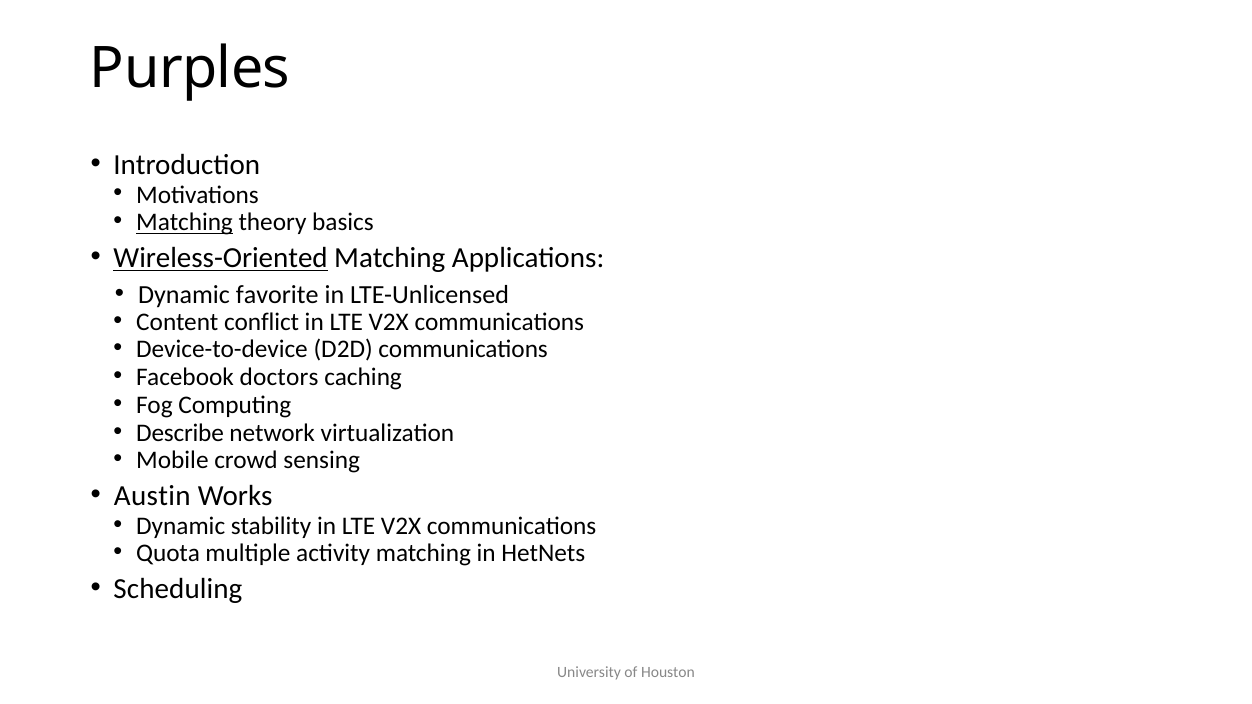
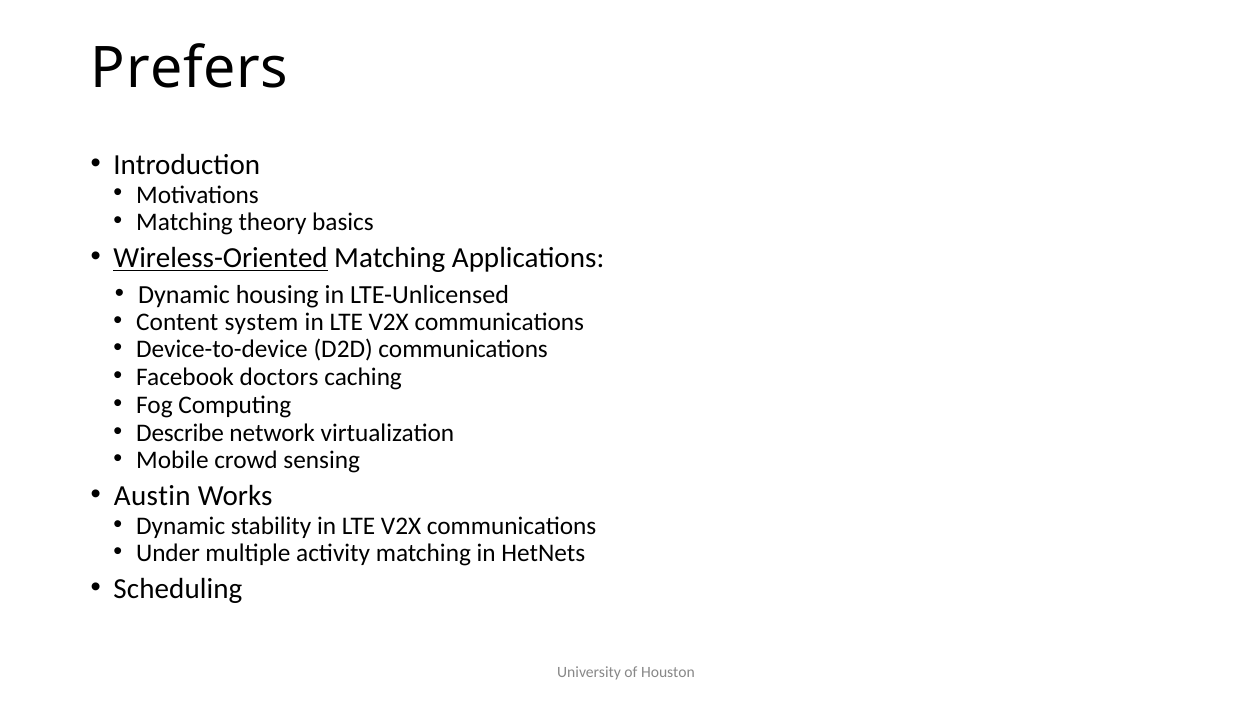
Purples: Purples -> Prefers (190, 69)
Matching underline: present -> none (185, 223)
favorite: favorite -> housing (277, 295)
conflict: conflict -> system (261, 322)
Quota: Quota -> Under (168, 554)
